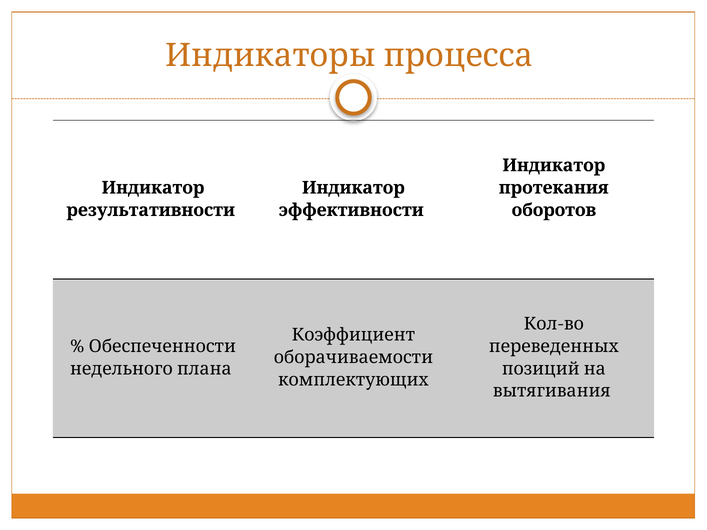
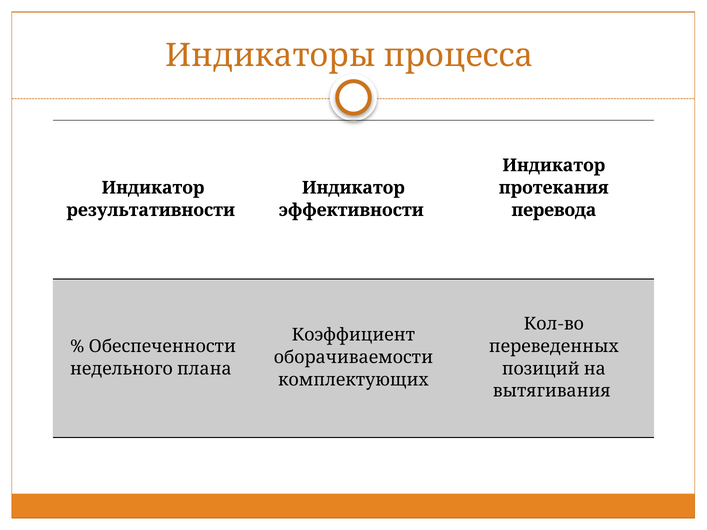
оборотов: оборотов -> перевода (554, 210)
